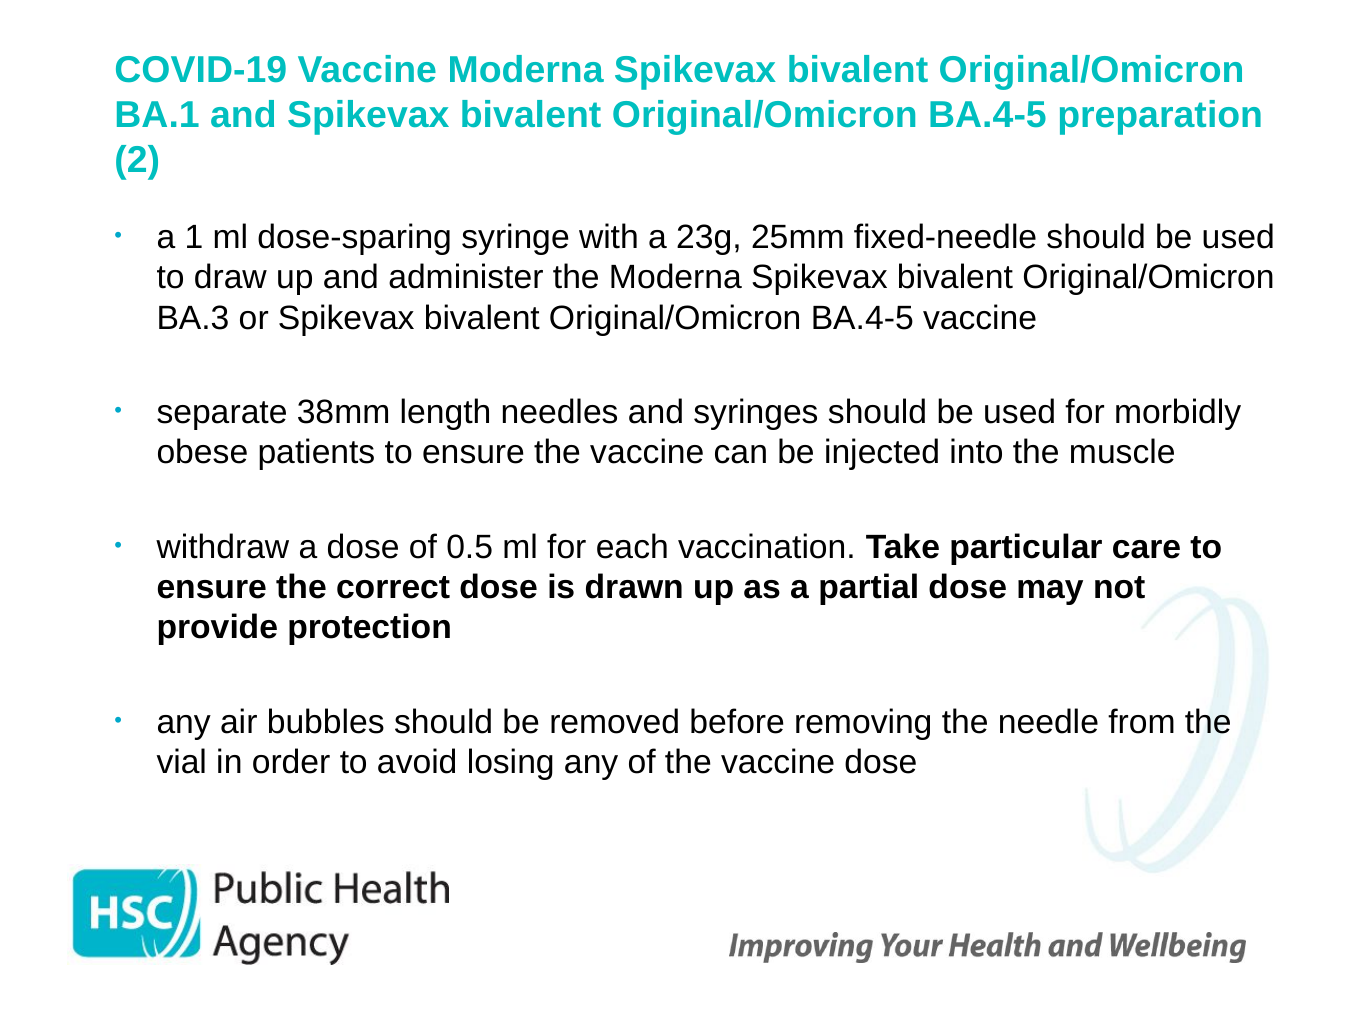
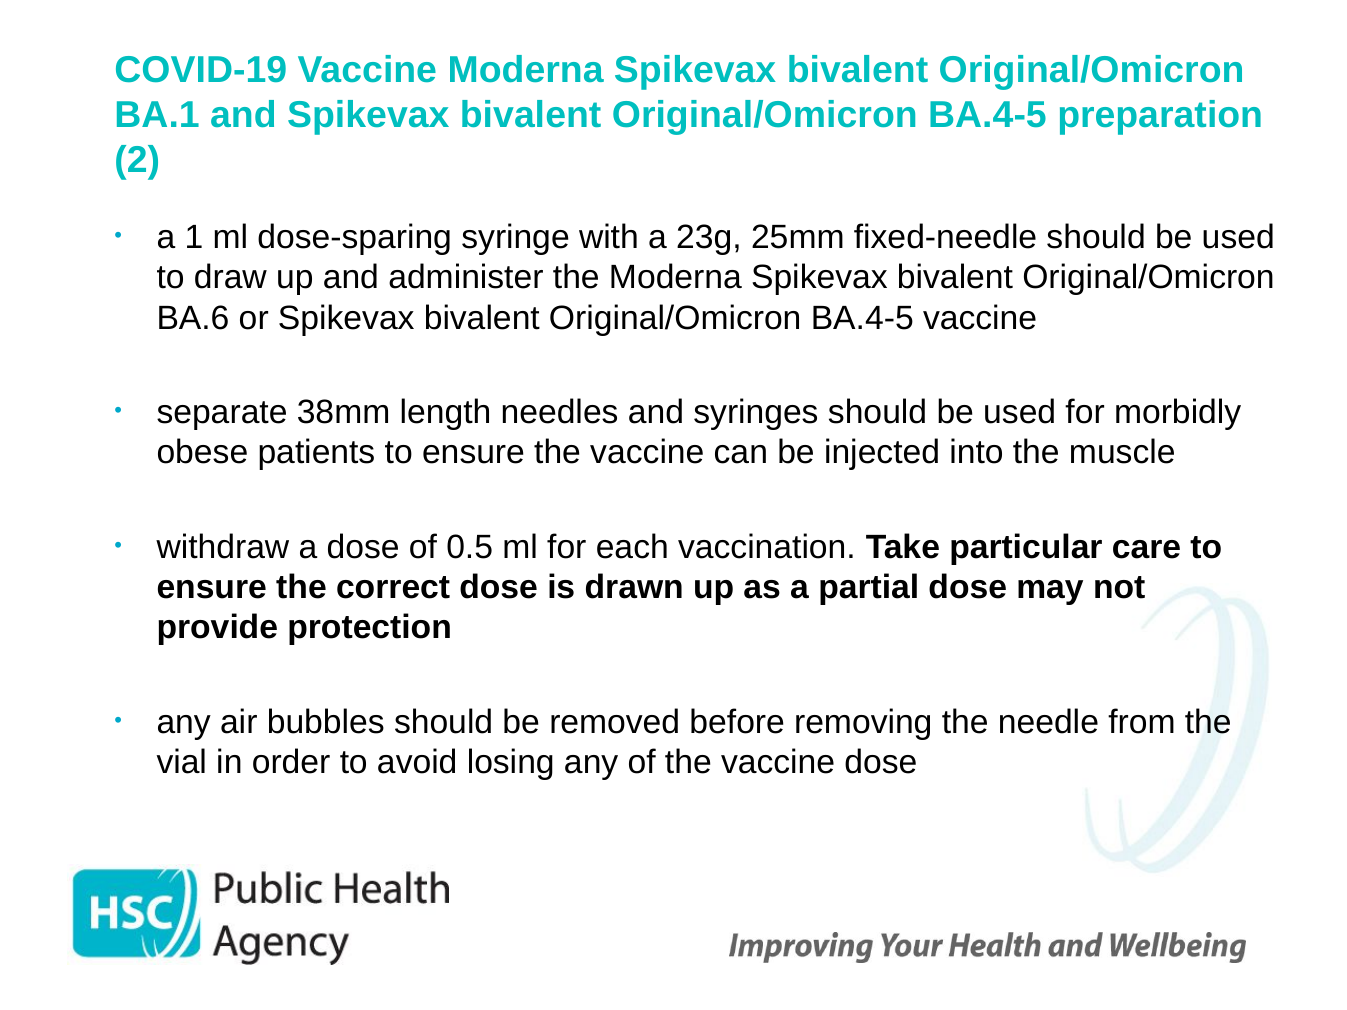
BA.3: BA.3 -> BA.6 (193, 318)
